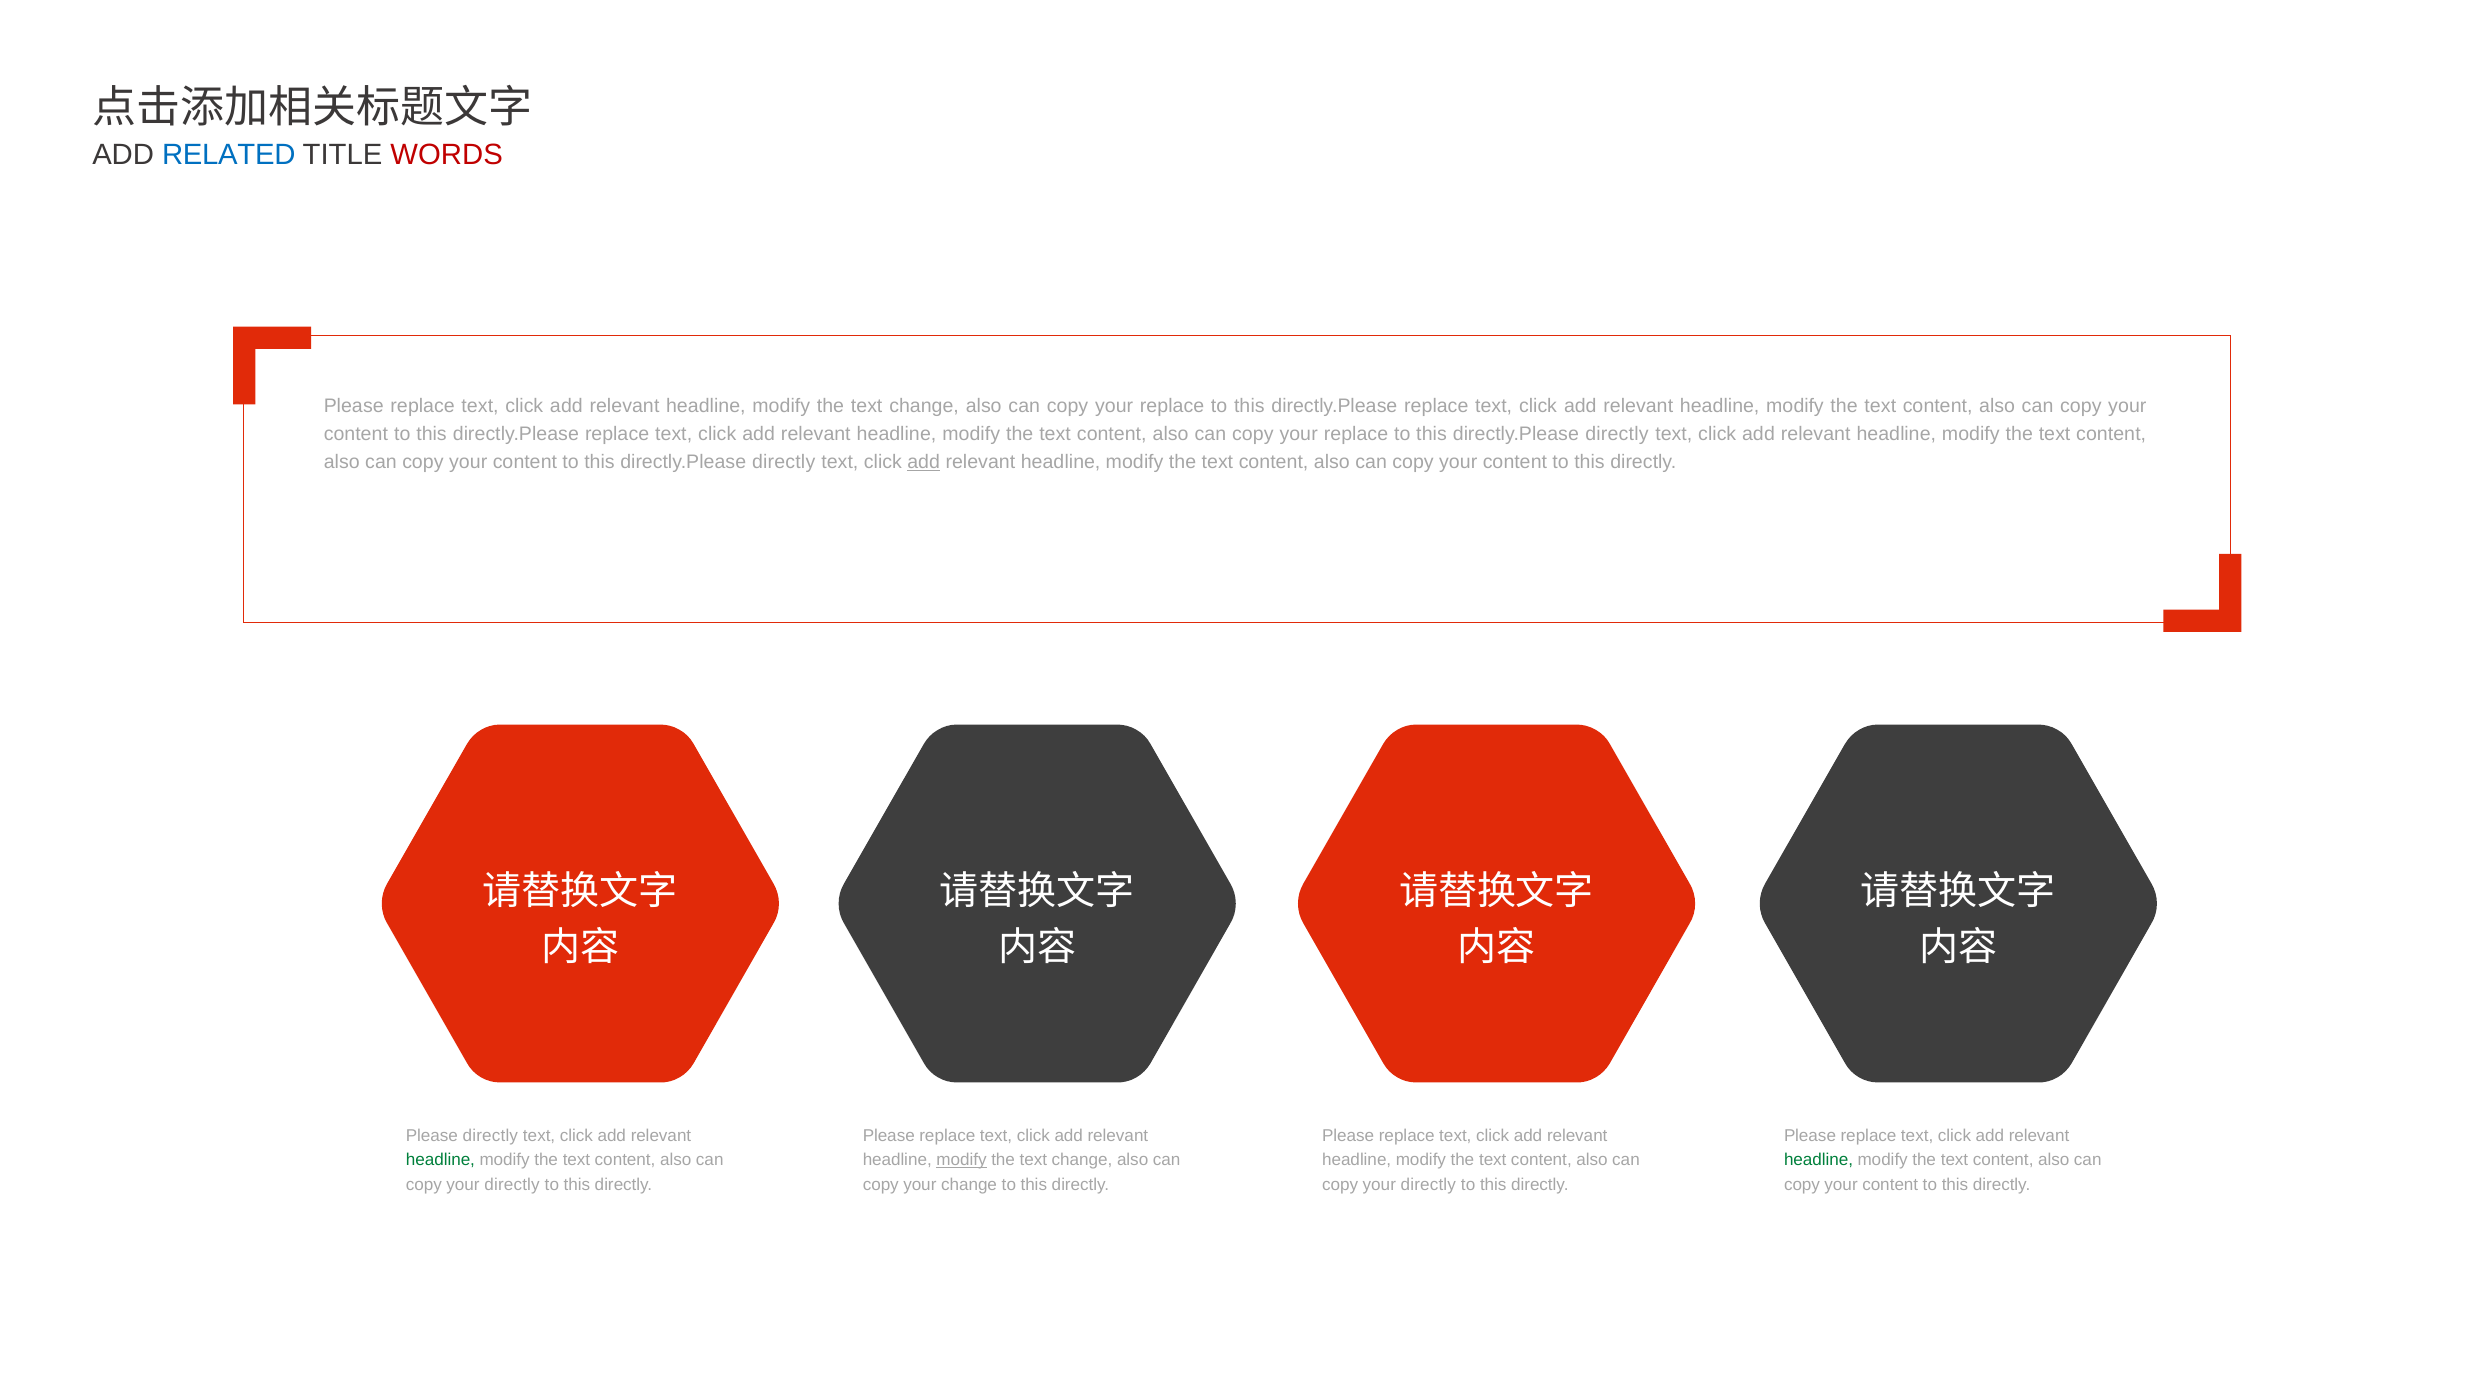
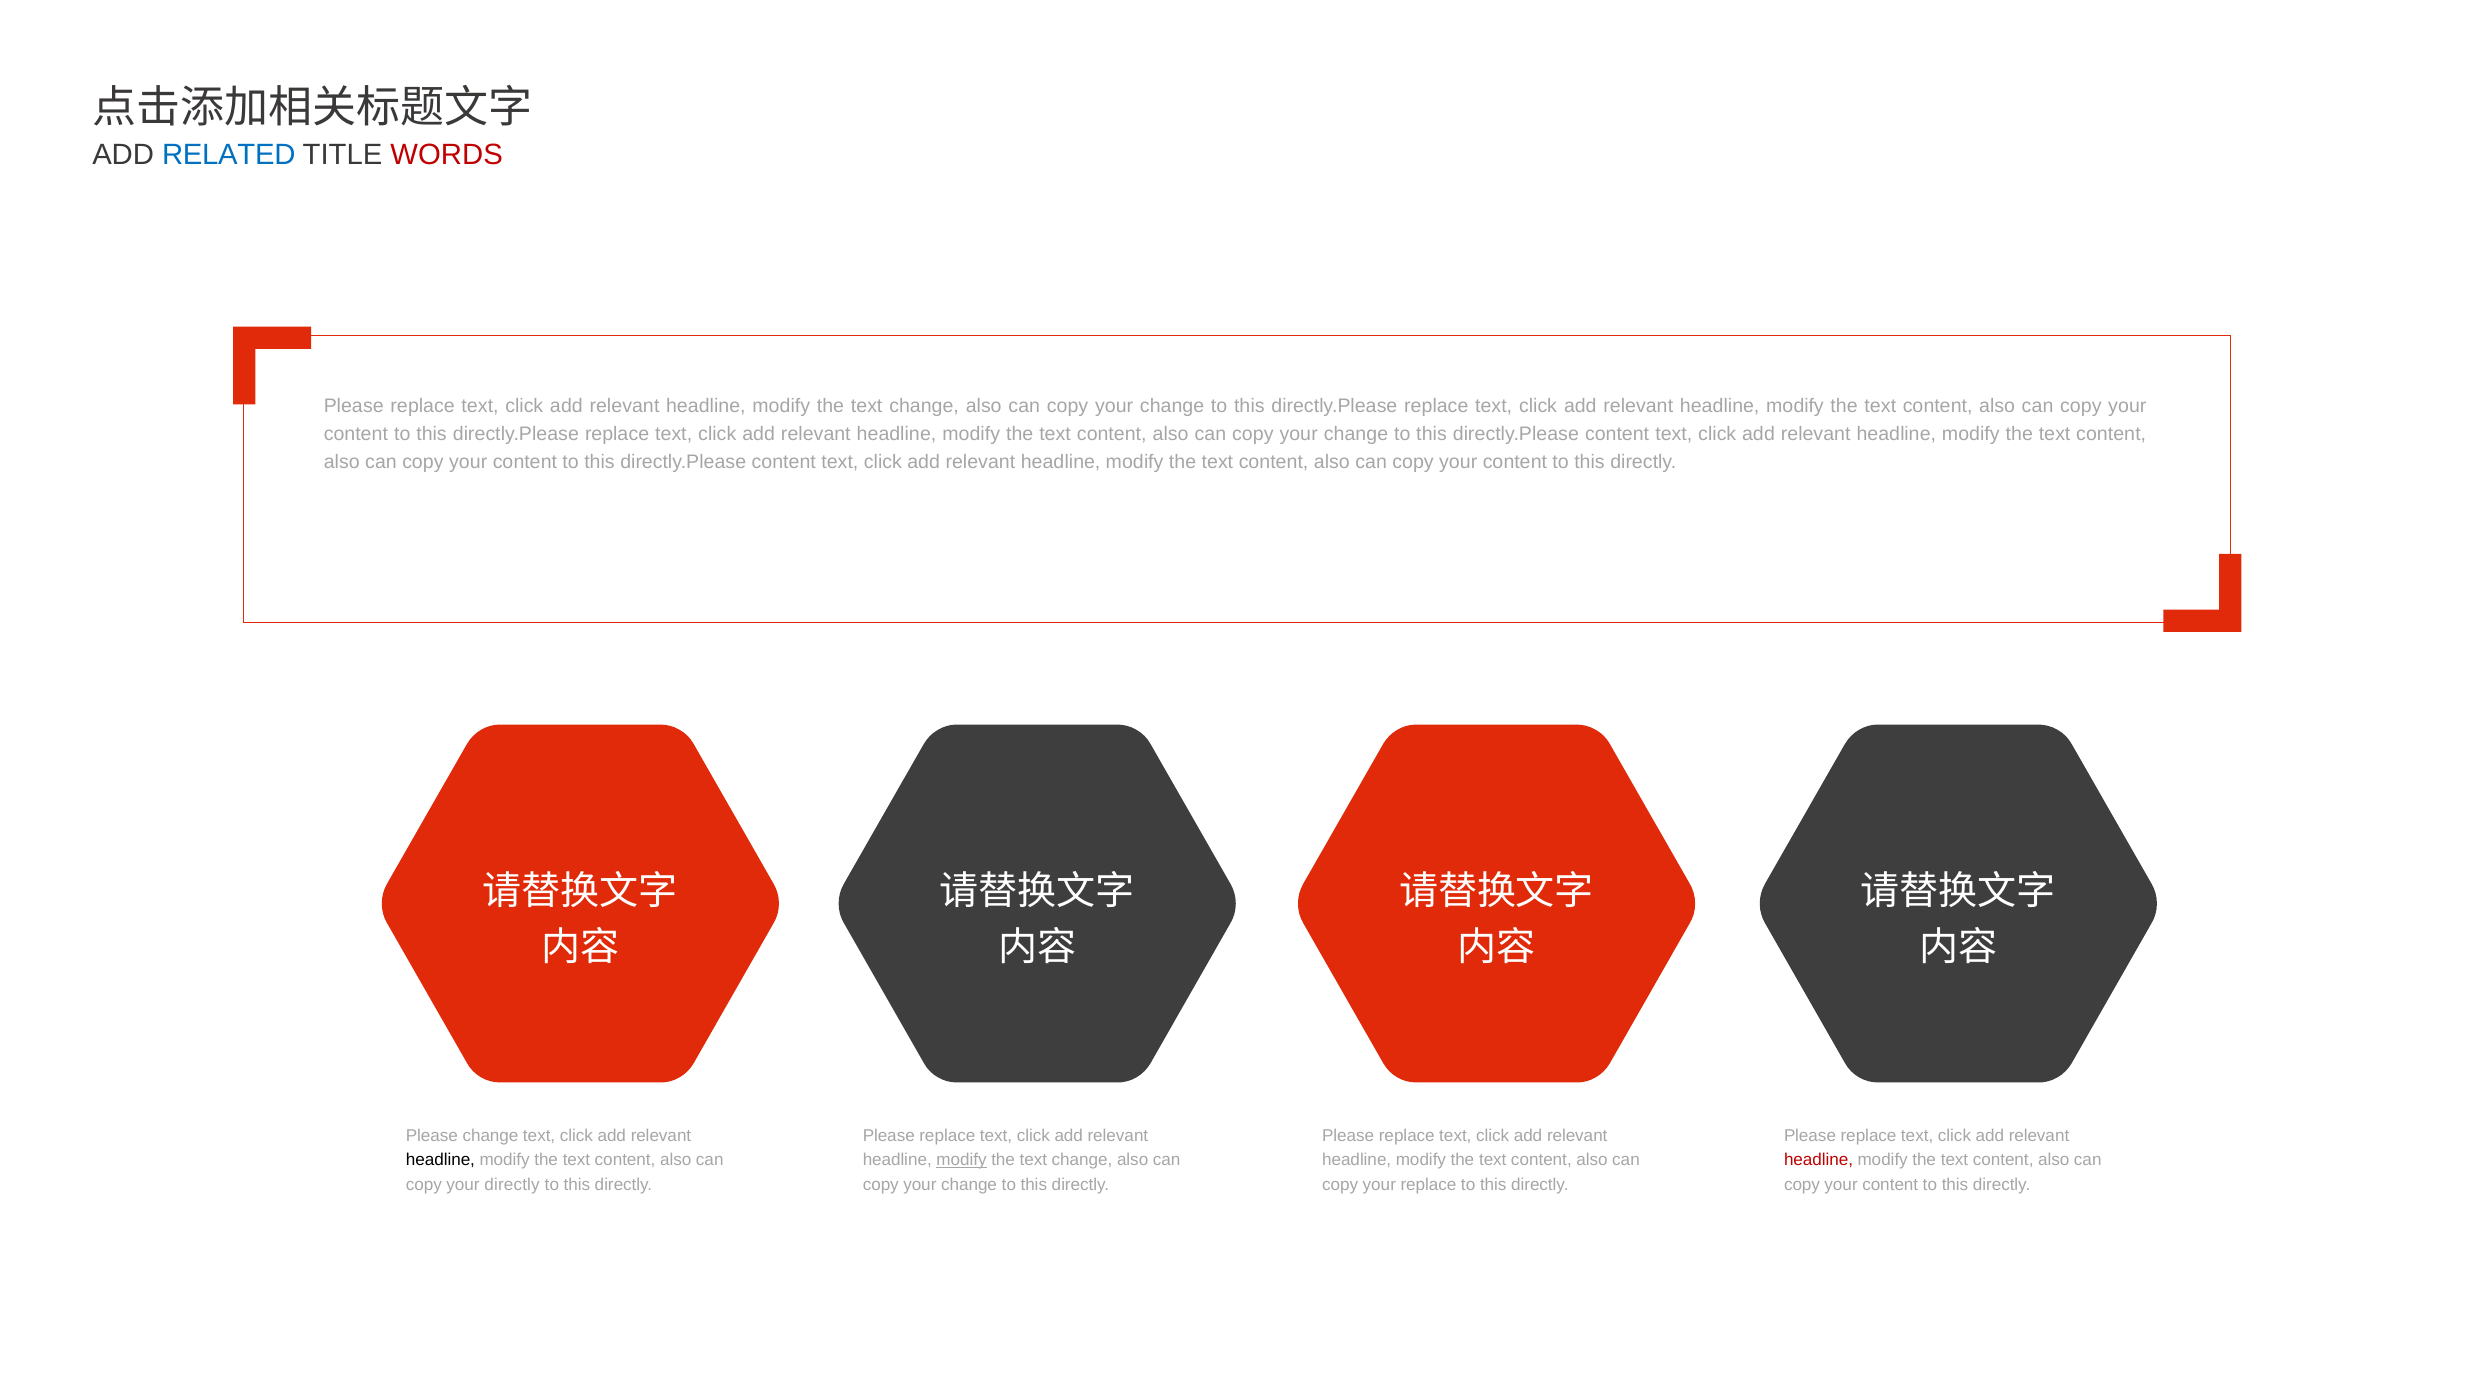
replace: replace -> change (1172, 406)
replace: replace -> change (1356, 434)
directly: directly -> content (1617, 434)
directly: directly -> content (784, 462)
add underline: present -> none (924, 462)
Please directly: directly -> change (490, 1135)
headline colour: green -> black (440, 1160)
headline colour: green -> red (1819, 1160)
directly: directly -> replace (1428, 1184)
